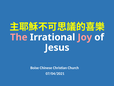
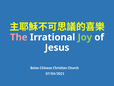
Joy colour: pink -> light green (85, 37)
